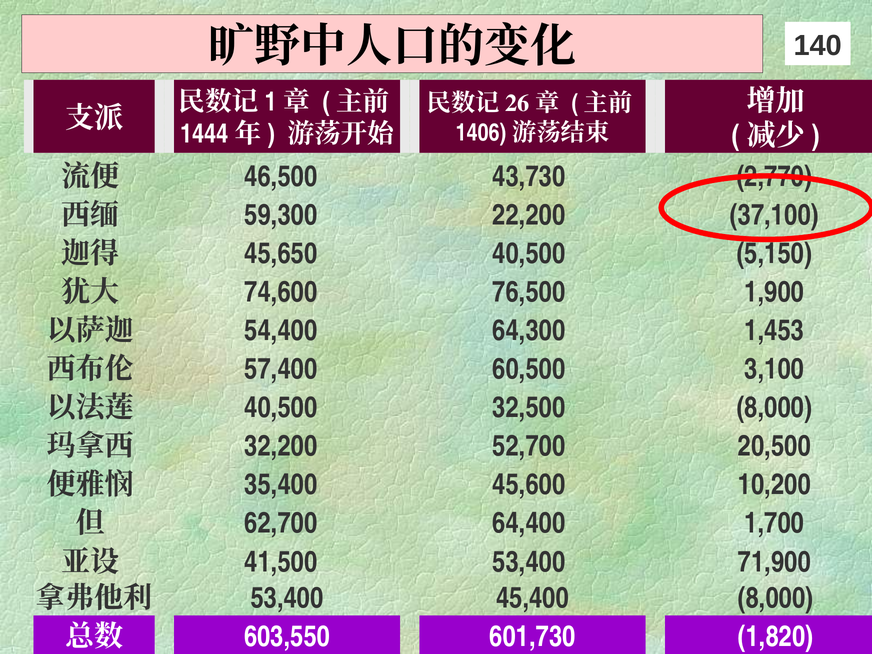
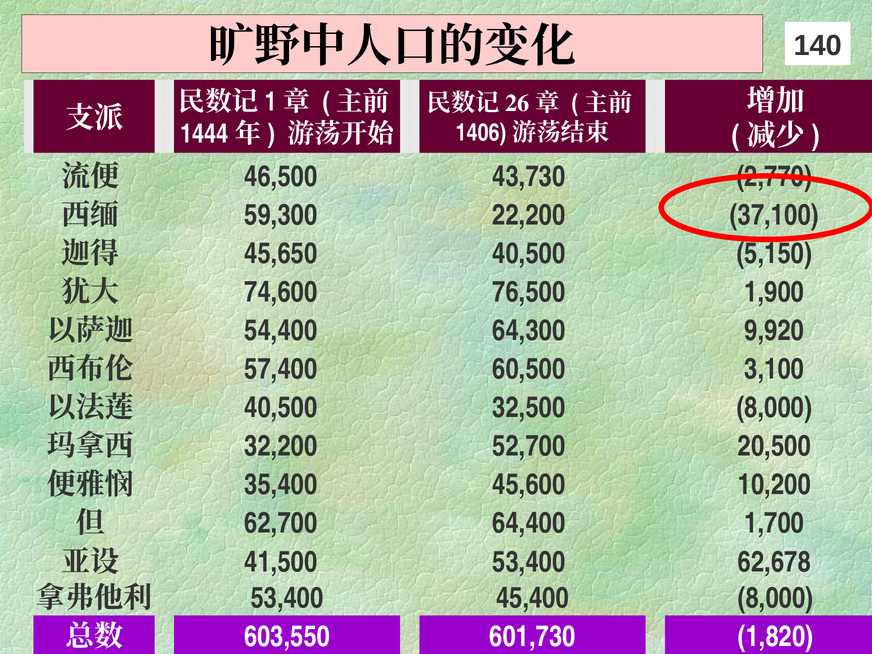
1,453: 1,453 -> 9,920 (774, 331)
71,900: 71,900 -> 62,678 (774, 562)
